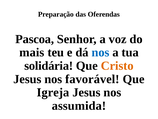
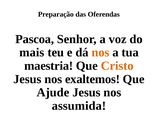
nos colour: blue -> orange (100, 52)
solidária: solidária -> maestria (49, 65)
favorável: favorável -> exaltemos (92, 79)
Igreja: Igreja -> Ajude (53, 92)
